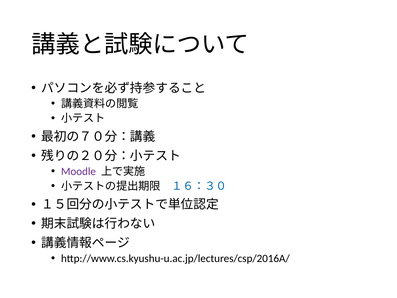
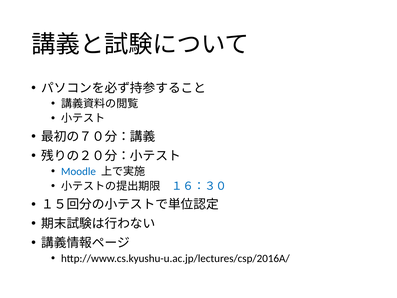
Moodle colour: purple -> blue (78, 171)
